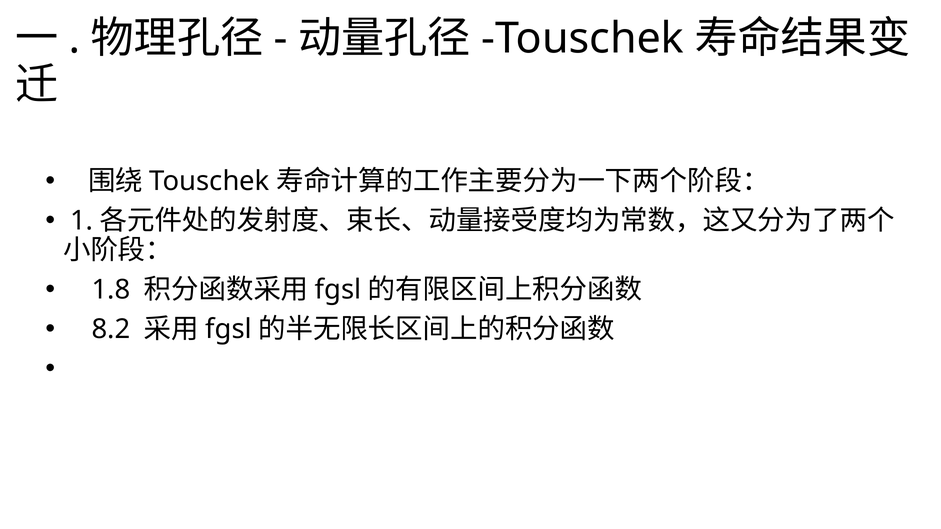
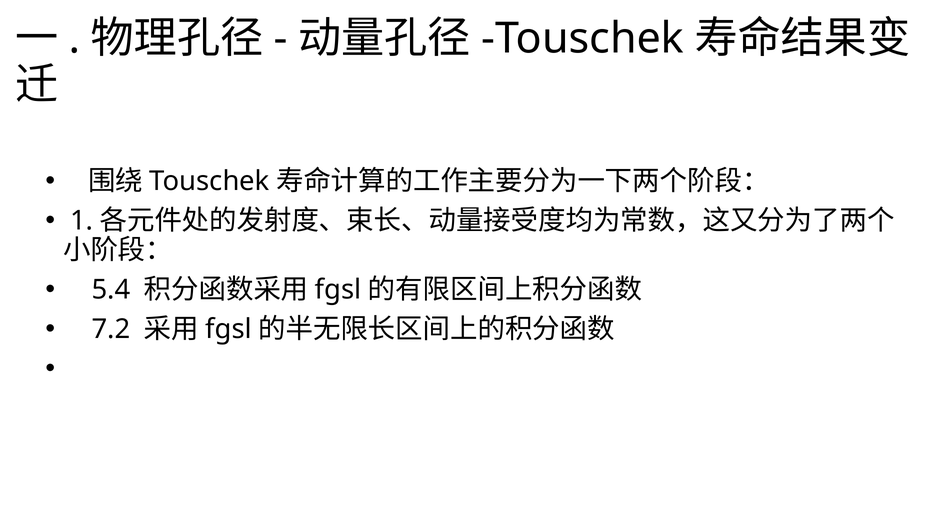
1.8: 1.8 -> 5.4 (111, 290)
8.2: 8.2 -> 7.2 (111, 329)
